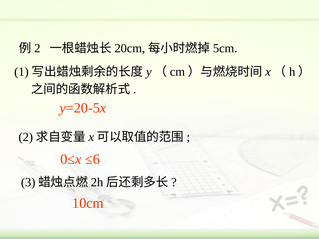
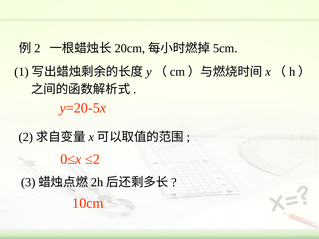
≤6: ≤6 -> ≤2 (92, 159)
